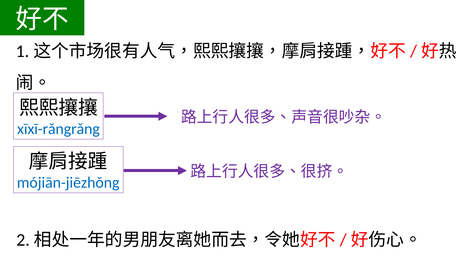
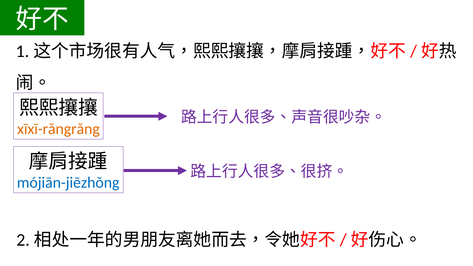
xīxī-rǎngrǎng colour: blue -> orange (58, 129)
